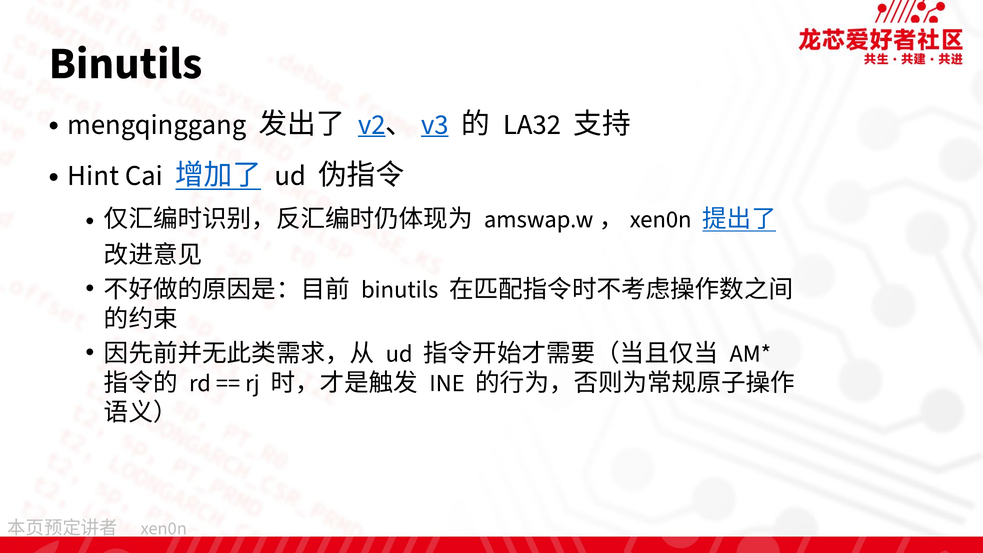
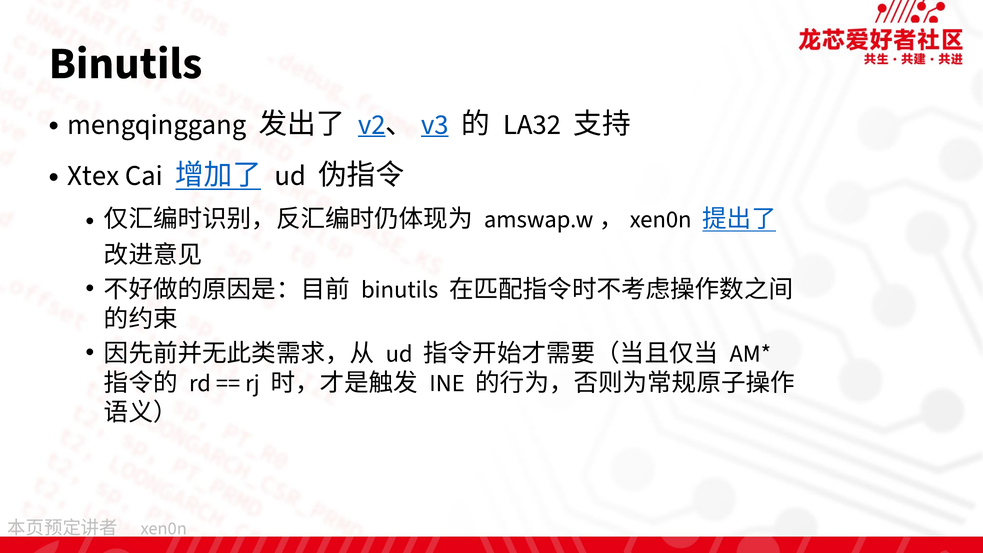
Hint: Hint -> Xtex (93, 175)
